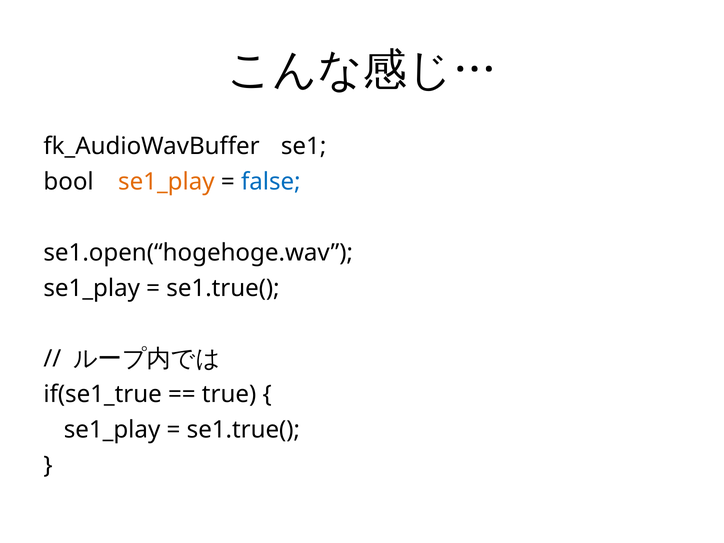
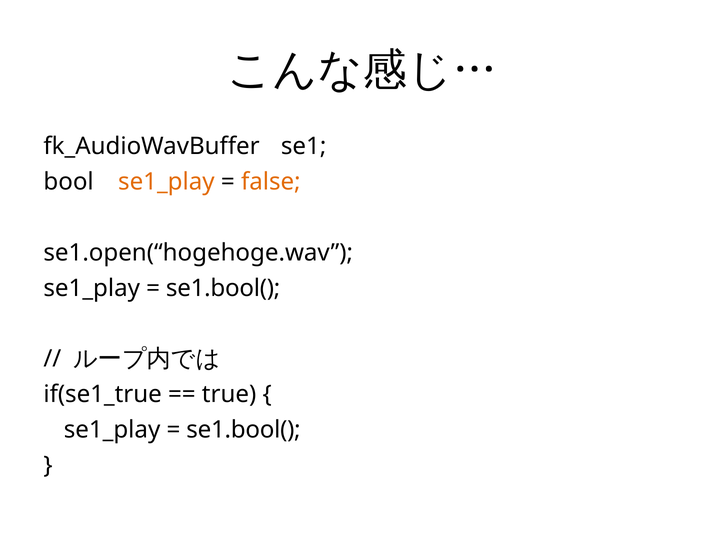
false colour: blue -> orange (271, 182)
se1.true(: se1.true( -> se1.bool( (223, 288)
se1.true(: se1.true( -> se1.bool( (243, 430)
